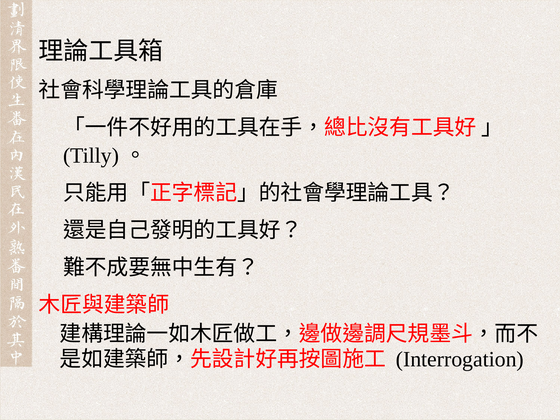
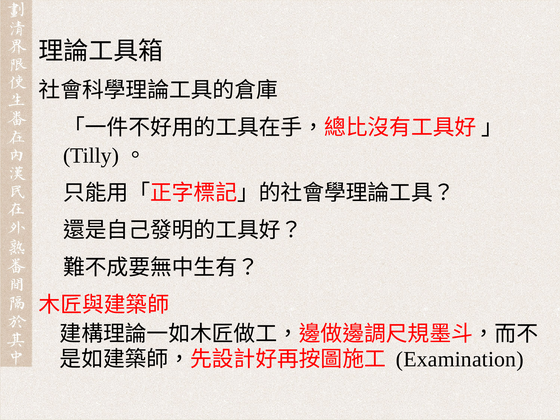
Interrogation: Interrogation -> Examination (460, 359)
